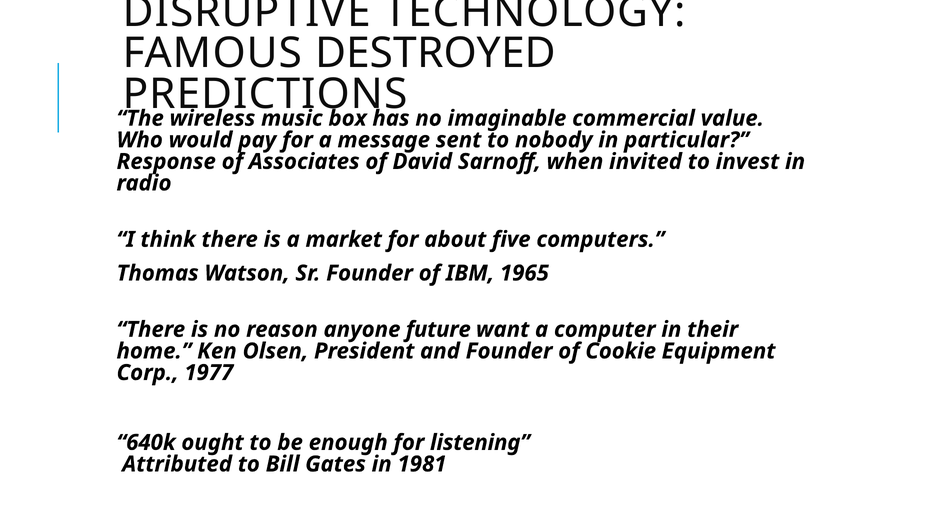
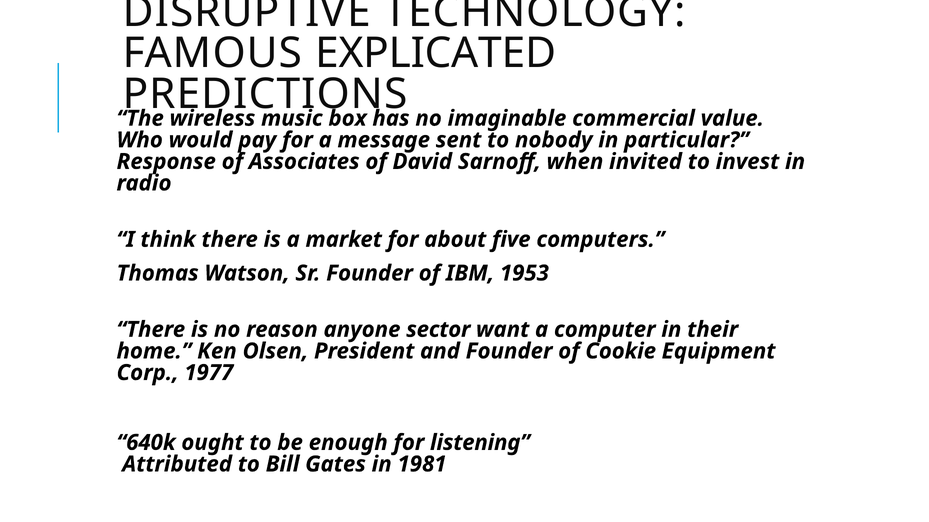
DESTROYED: DESTROYED -> EXPLICATED (436, 53)
1965: 1965 -> 1953 (524, 273)
future: future -> sector (438, 330)
